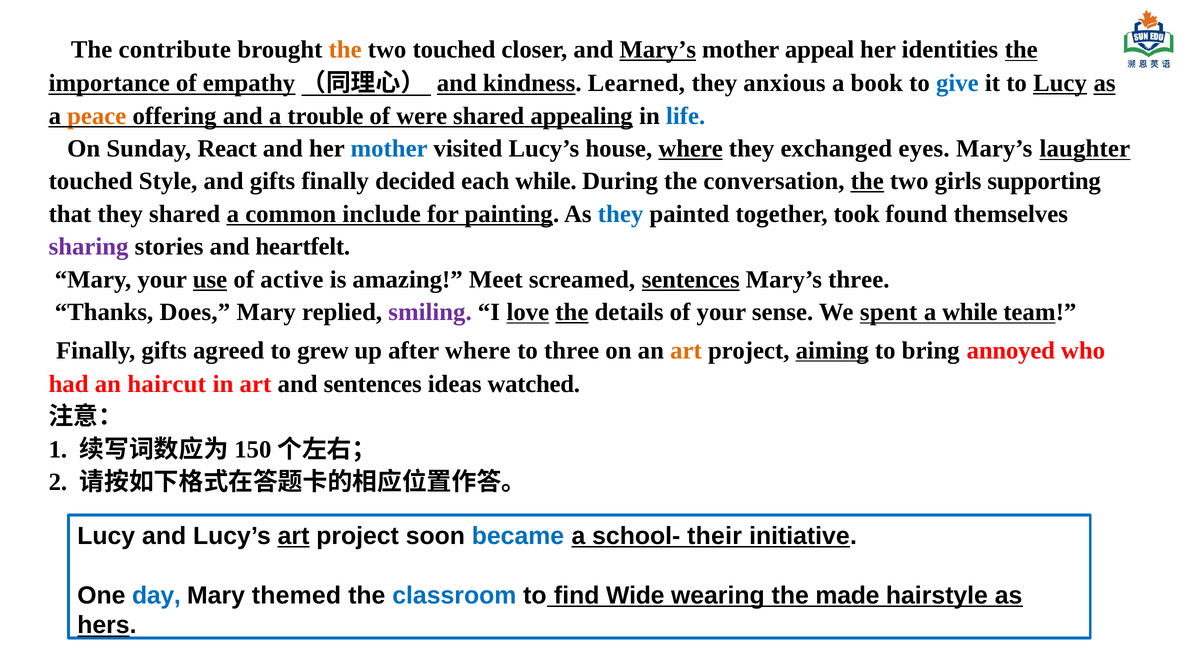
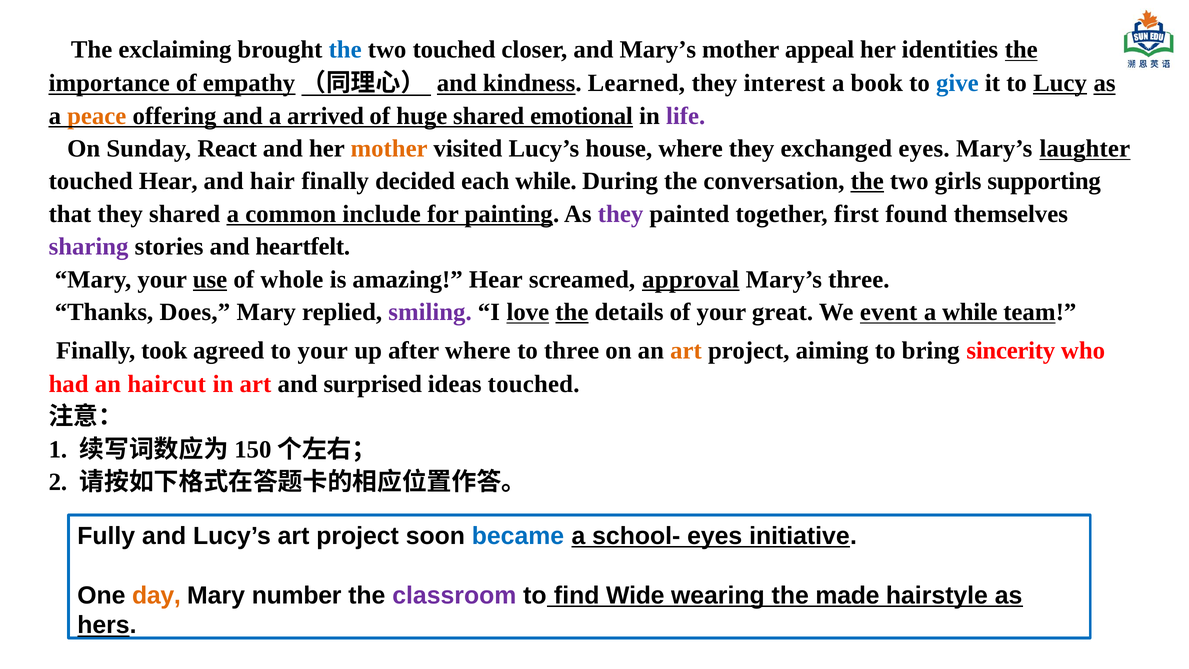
contribute: contribute -> exclaiming (175, 50)
the colour: orange -> blue (345, 50)
Mary’s underline: present -> none (658, 50)
anxious: anxious -> interest (784, 83)
trouble: trouble -> arrived (326, 116)
were: were -> huge (422, 116)
appealing: appealing -> emotional (582, 116)
life colour: blue -> purple (686, 116)
mother colour: blue -> orange (389, 149)
where underline: present -> none (691, 149)
touched Style: Style -> Hear (168, 181)
and gifts: gifts -> hair (272, 181)
they colour: blue -> purple (621, 214)
took: took -> first (856, 214)
active: active -> whole (292, 279)
amazing Meet: Meet -> Hear (496, 279)
screamed sentences: sentences -> approval (691, 279)
sense: sense -> great (783, 312)
spent: spent -> event (889, 312)
Finally gifts: gifts -> took (164, 350)
to grew: grew -> your (323, 350)
aiming underline: present -> none (832, 350)
annoyed: annoyed -> sincerity (1011, 350)
and sentences: sentences -> surprised (373, 384)
ideas watched: watched -> touched (534, 384)
Lucy: Lucy -> Fully (106, 536)
art underline: present -> none (294, 536)
school- their: their -> eyes (715, 536)
day colour: blue -> orange (156, 595)
themed: themed -> number (297, 595)
classroom colour: blue -> purple (454, 595)
